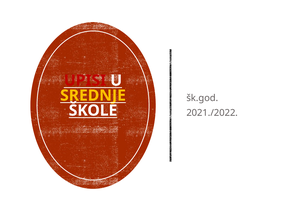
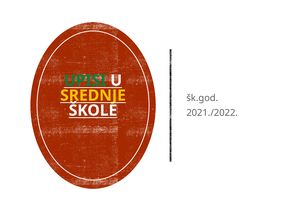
UPISI colour: red -> green (85, 81)
